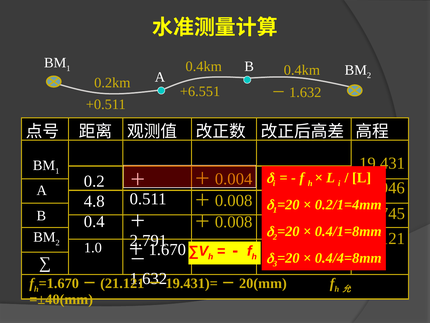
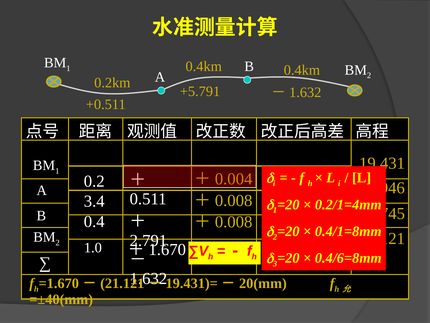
+6.551: +6.551 -> +5.791 (200, 91)
4.8: 4.8 -> 3.4 (94, 201)
0.4/4=8mm: 0.4/4=8mm -> 0.4/6=8mm (348, 258)
